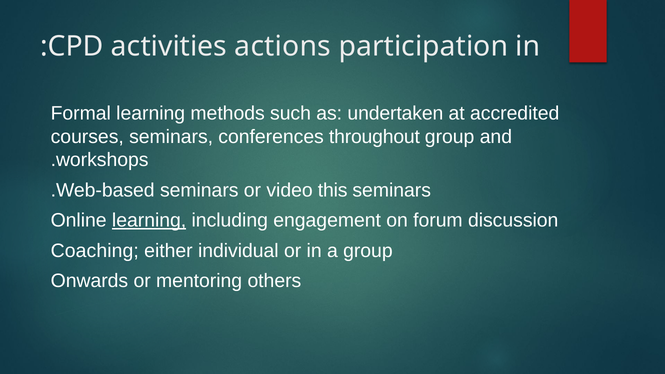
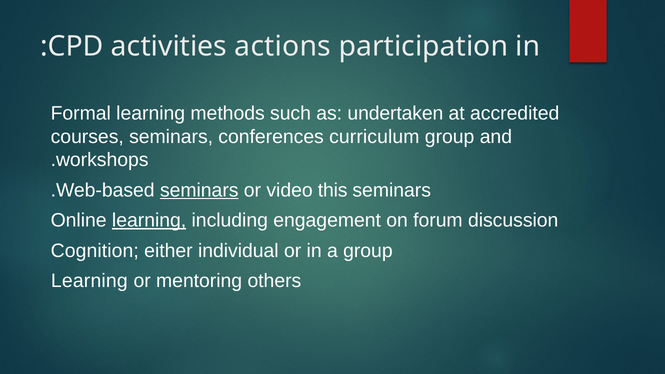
throughout: throughout -> curriculum (374, 137)
seminars underline: none -> present (199, 190)
Coaching: Coaching -> Cognition (95, 251)
Onwards: Onwards -> Learning (89, 281)
